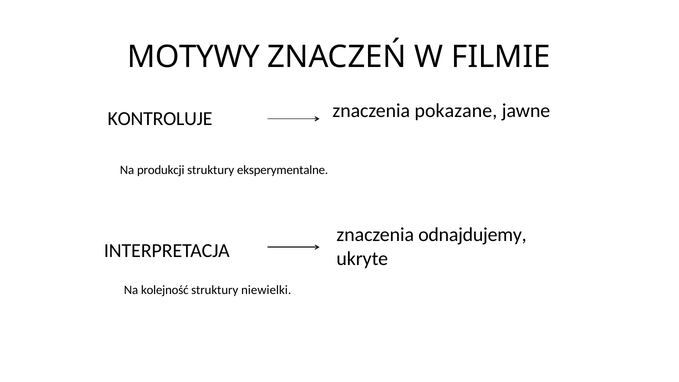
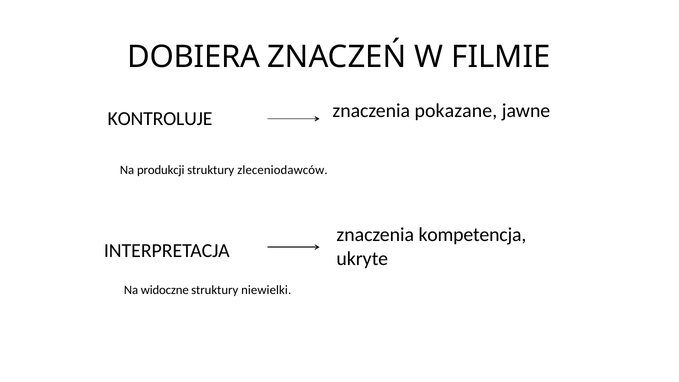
MOTYWY: MOTYWY -> DOBIERA (194, 57)
eksperymentalne: eksperymentalne -> zleceniodawców (282, 170)
odnajdujemy: odnajdujemy -> kompetencja (472, 235)
kolejność: kolejność -> widoczne (165, 290)
